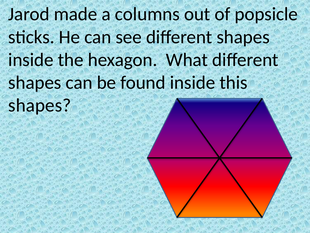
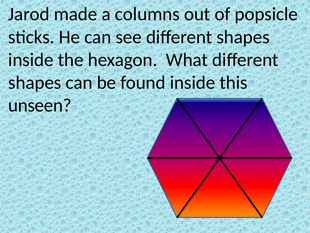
shapes: shapes -> unseen (40, 105)
